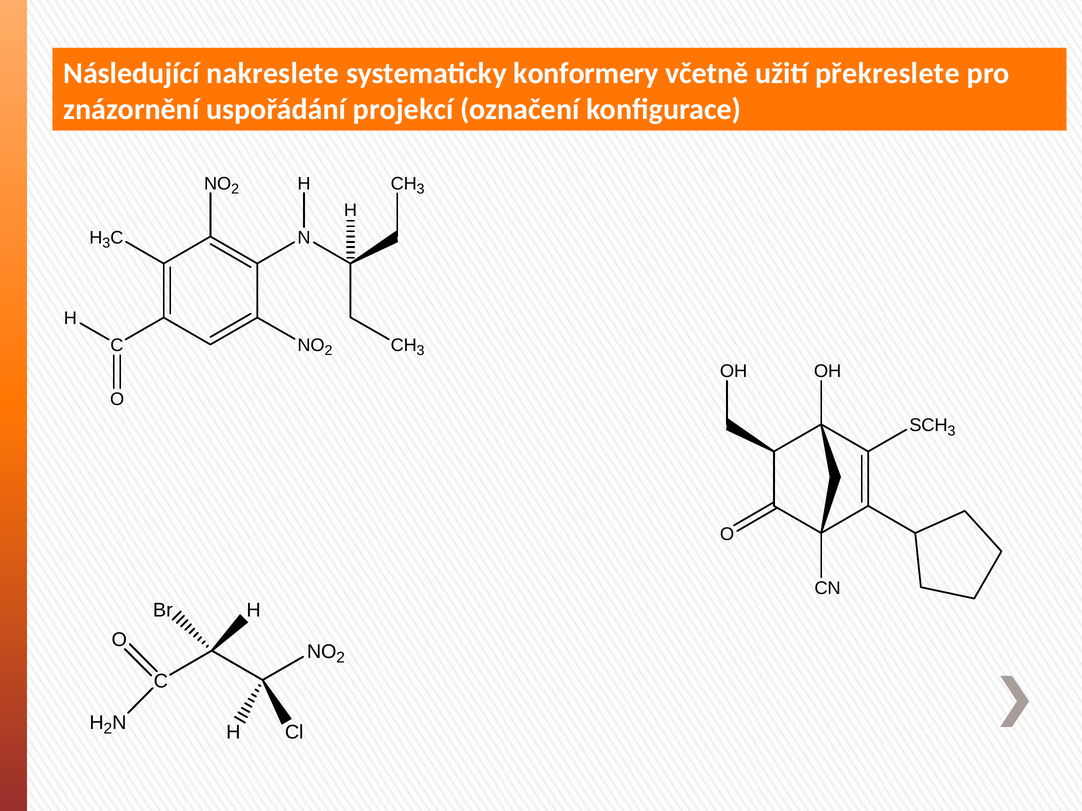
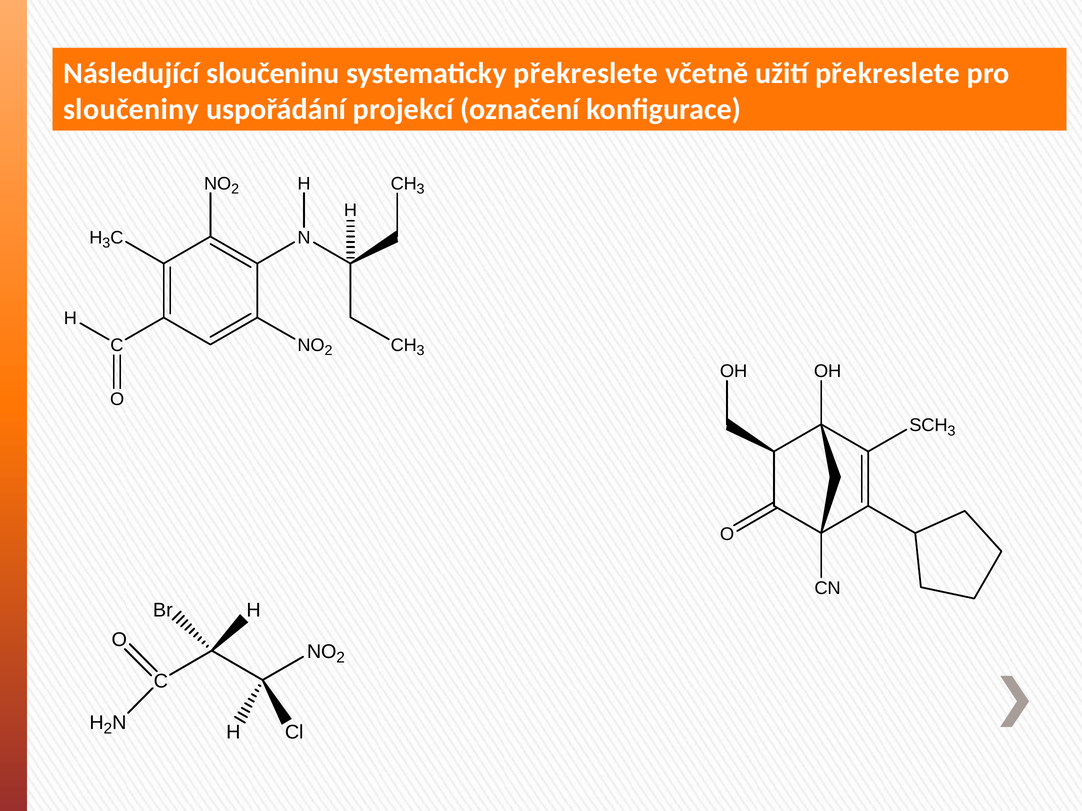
nakreslete: nakreslete -> sloučeninu (273, 73)
systematicky konformery: konformery -> překreslete (586, 73)
znázornění: znázornění -> sloučeniny (131, 109)
